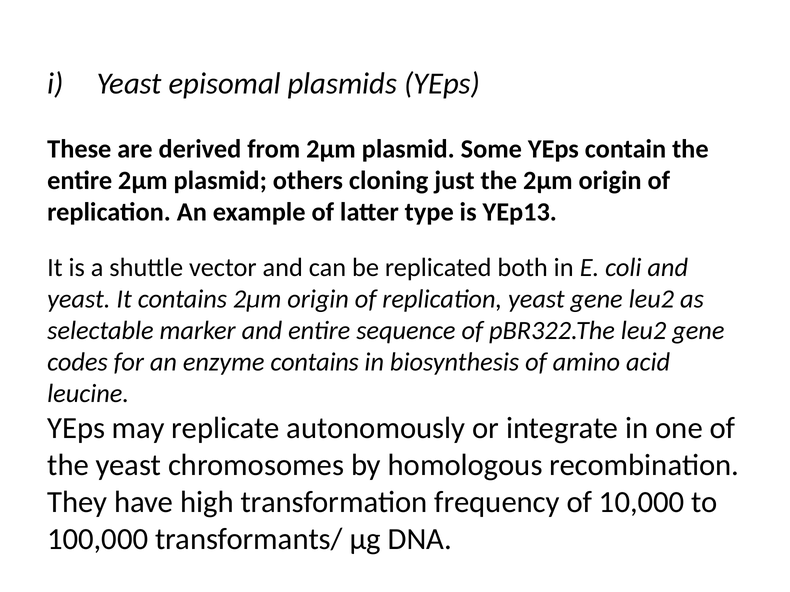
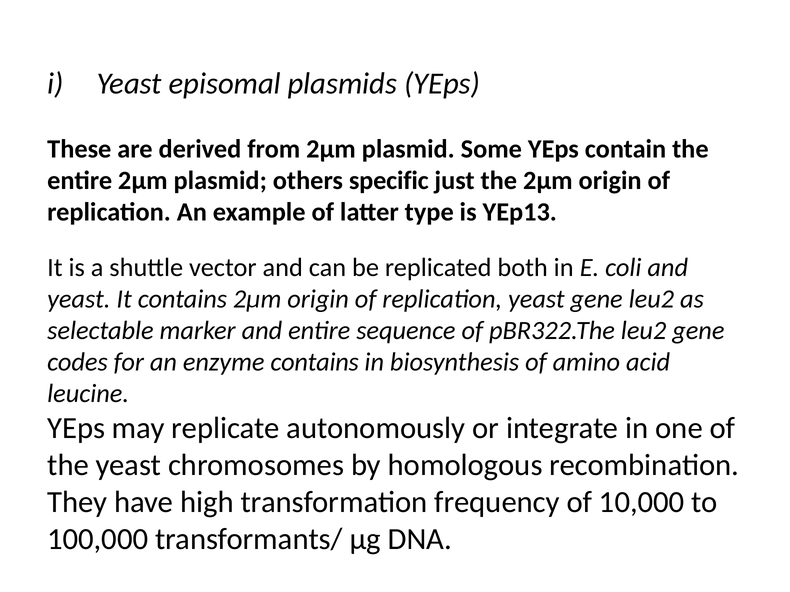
cloning: cloning -> specific (389, 181)
